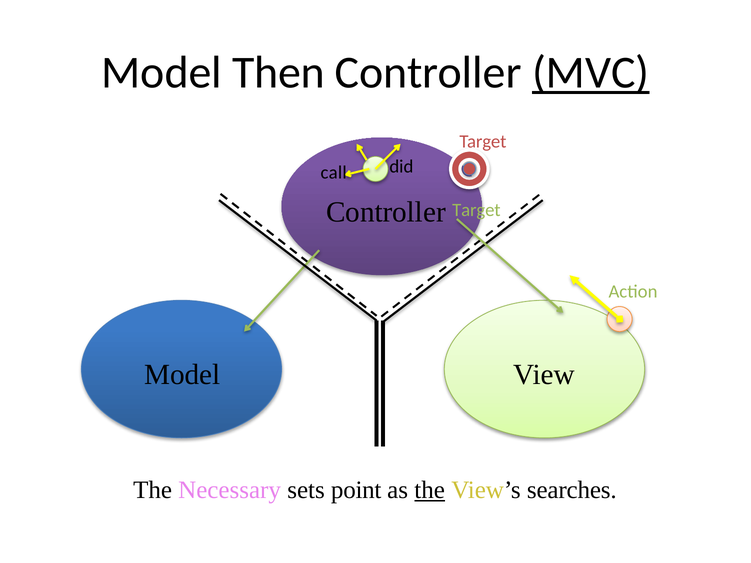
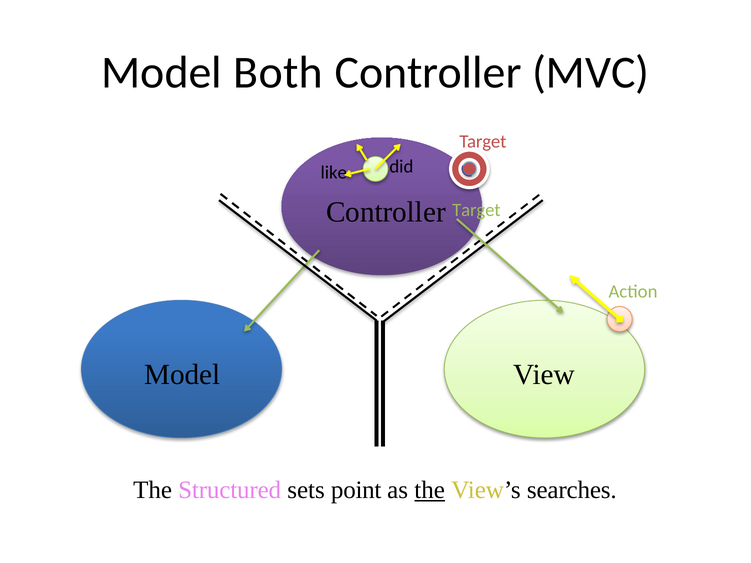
Then: Then -> Both (278, 73)
MVC underline: present -> none (591, 73)
call: call -> like (334, 173)
Necessary: Necessary -> Structured (230, 490)
